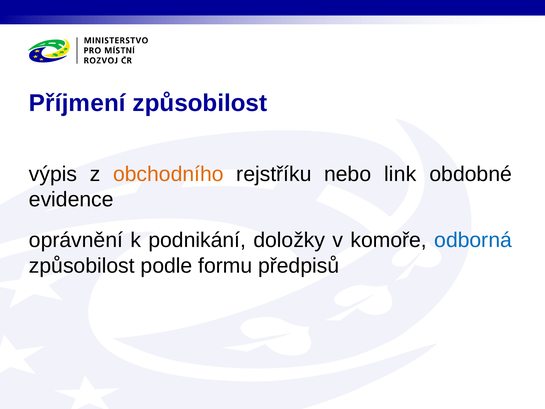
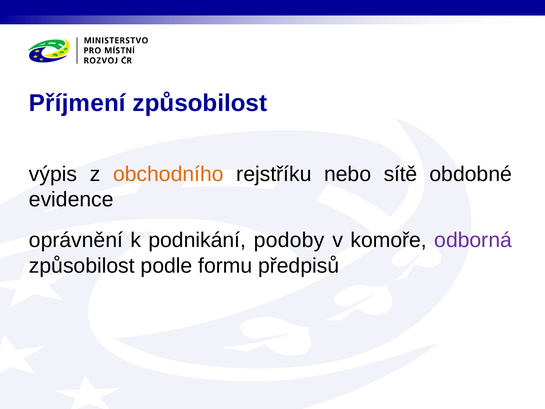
link: link -> sítě (400, 174)
doložky: doložky -> podoby (289, 240)
odborná colour: blue -> purple (473, 240)
